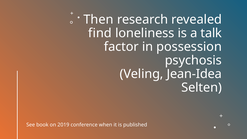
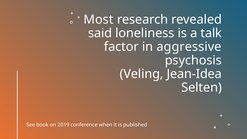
Then: Then -> Most (98, 19)
find: find -> said (100, 33)
possession: possession -> aggressive (189, 47)
